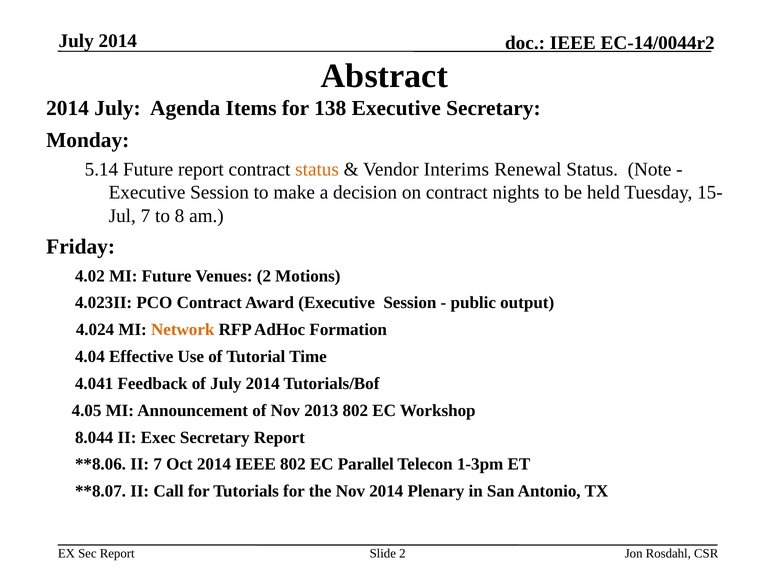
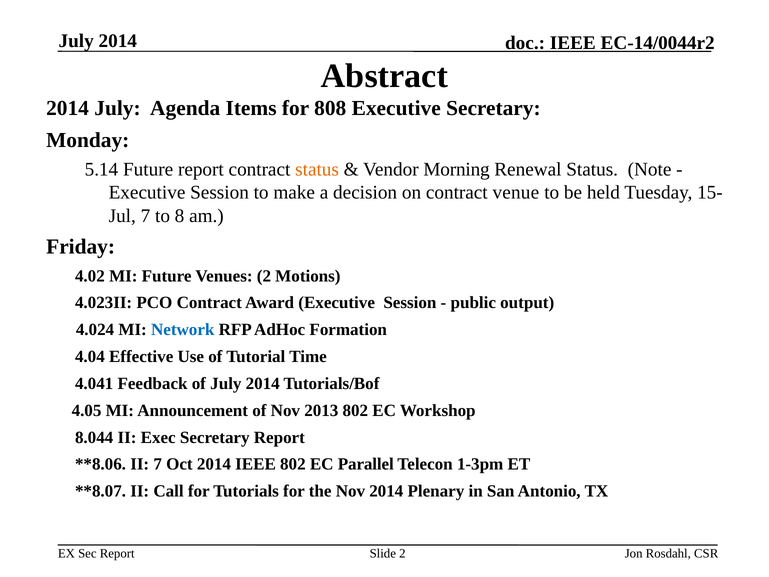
138: 138 -> 808 (330, 108)
Interims: Interims -> Morning (457, 169)
nights: nights -> venue (516, 193)
Network colour: orange -> blue (183, 330)
